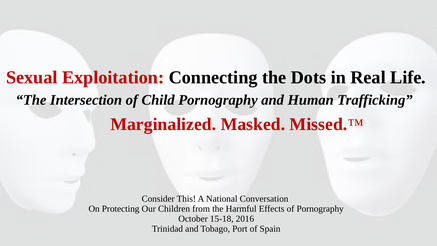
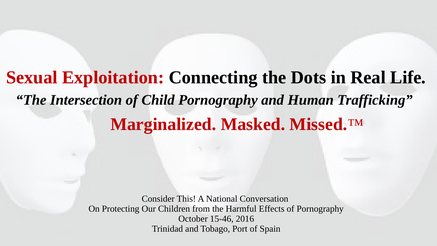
15-18: 15-18 -> 15-46 (222, 219)
